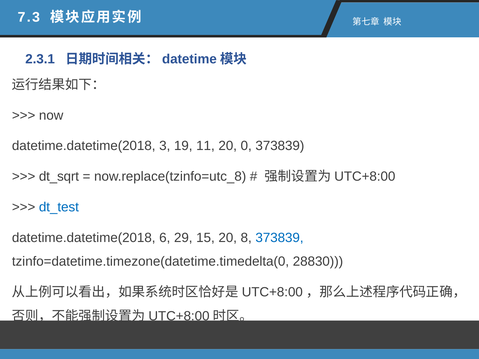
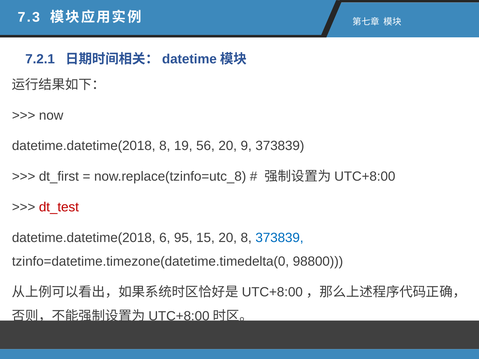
2.3.1: 2.3.1 -> 7.2.1 (40, 59)
datetime.datetime(2018 3: 3 -> 8 (165, 146)
11: 11 -> 56 (205, 146)
0: 0 -> 9 (246, 146)
dt_sqrt: dt_sqrt -> dt_first (59, 177)
dt_test colour: blue -> red (59, 207)
29: 29 -> 95 (183, 238)
28830: 28830 -> 98800 (318, 262)
